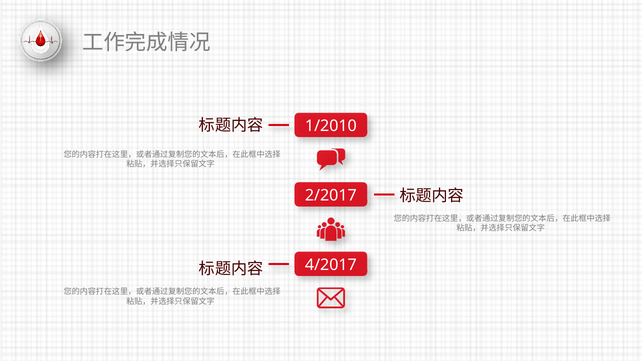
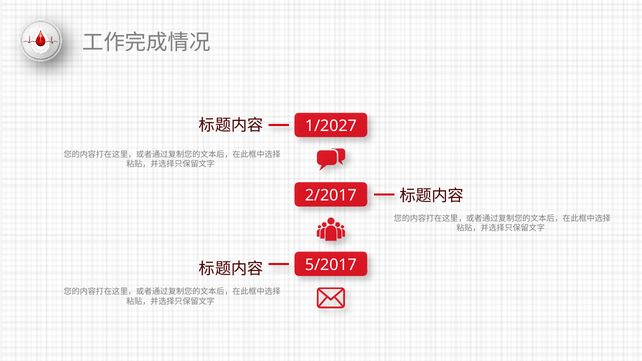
1/2010: 1/2010 -> 1/2027 (331, 126)
4/2017: 4/2017 -> 5/2017 (331, 265)
